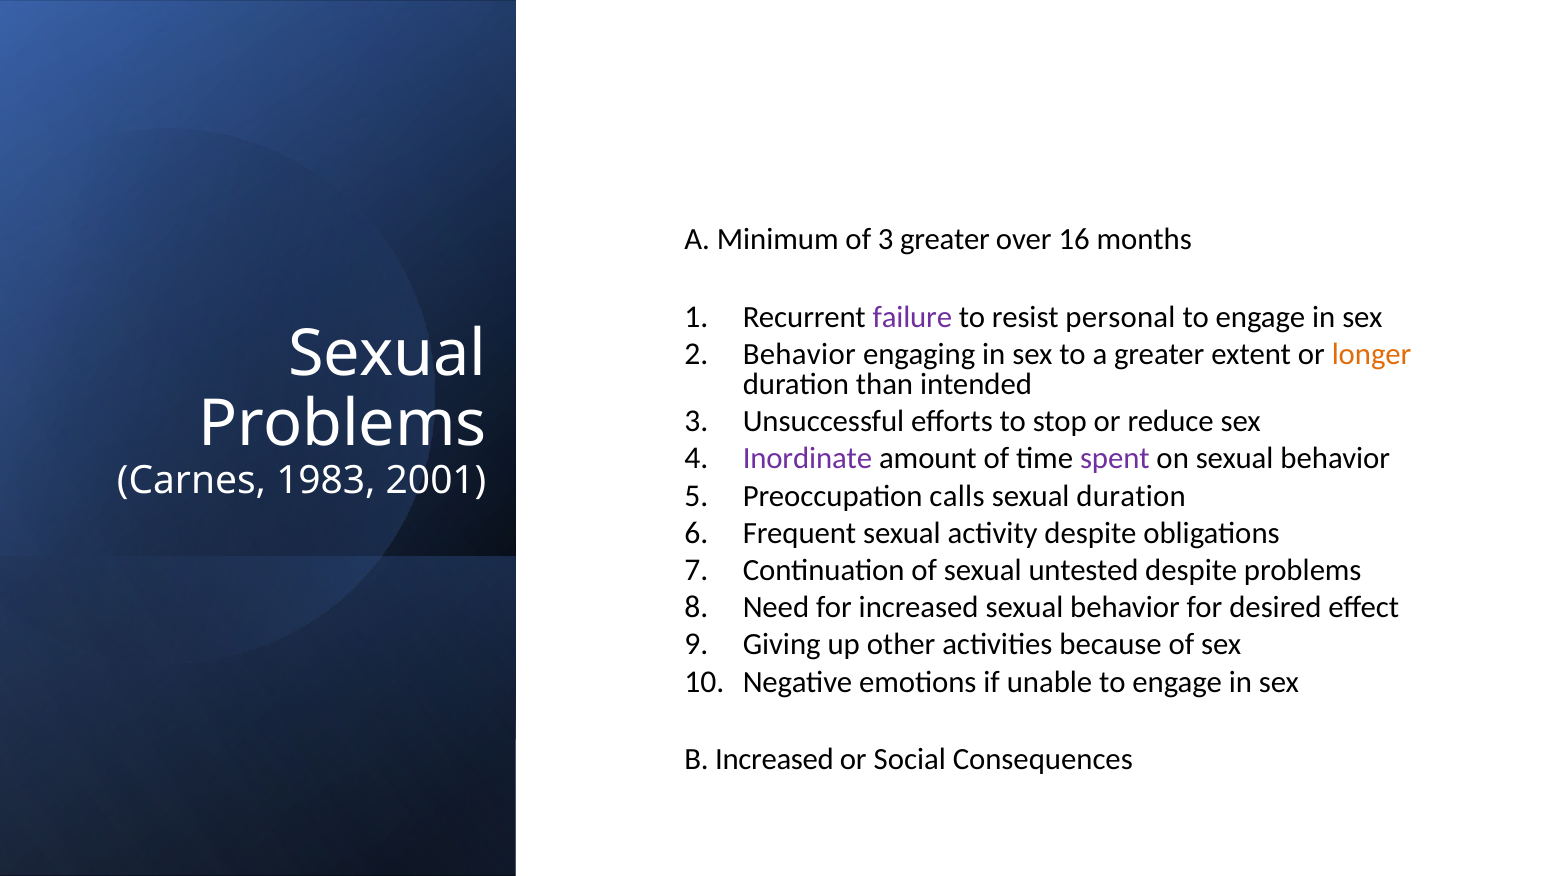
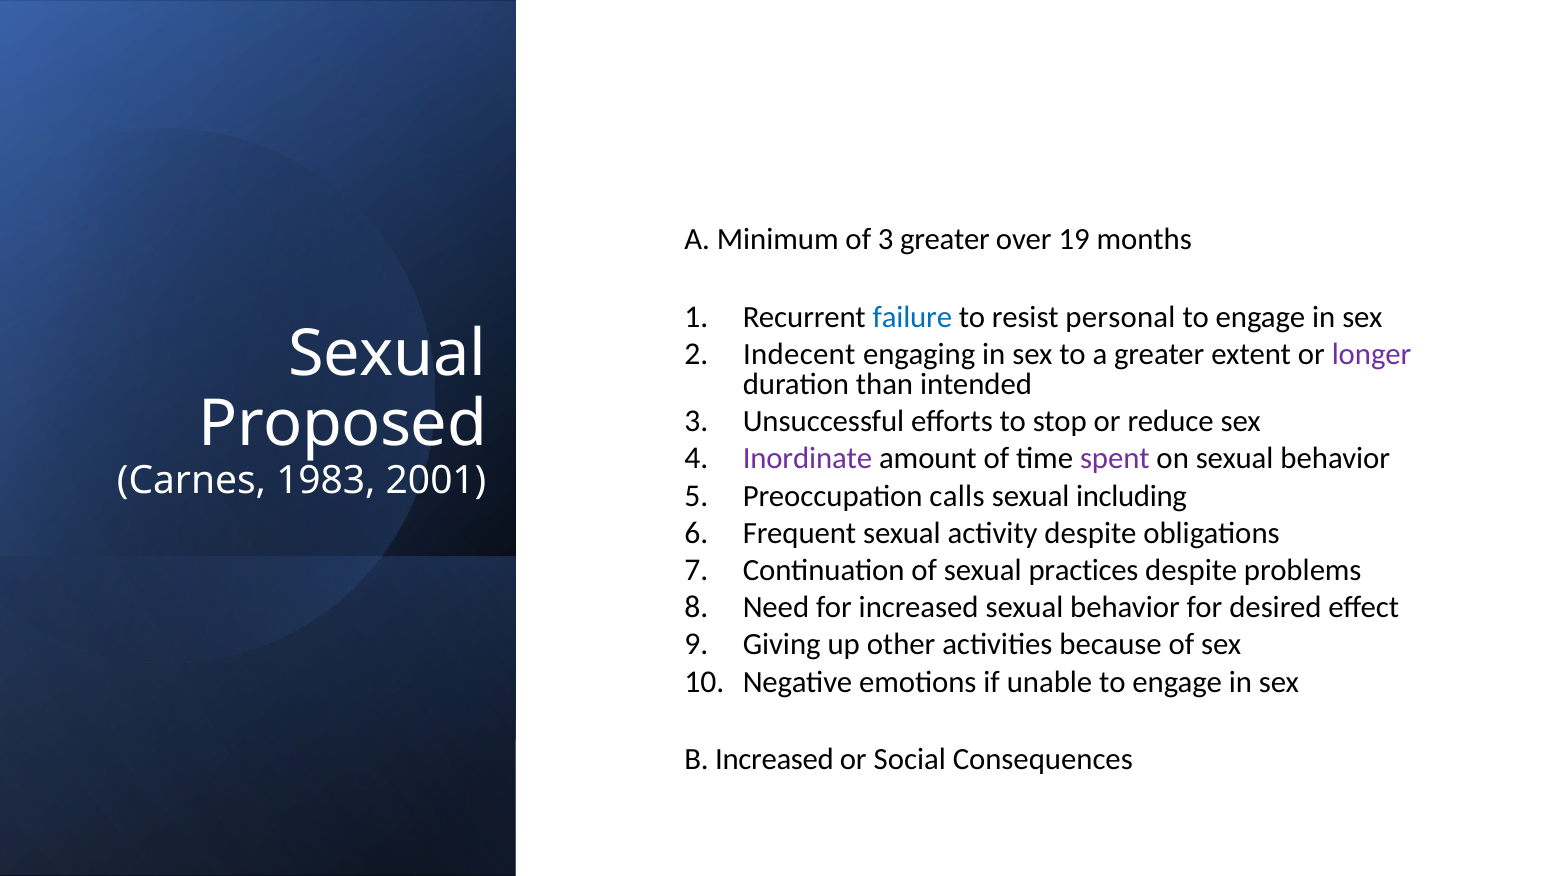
16: 16 -> 19 (1074, 240)
failure colour: purple -> blue (912, 317)
Behavior: Behavior -> Indecent (799, 354)
longer colour: orange -> purple (1372, 354)
Problems: Problems -> Proposed (343, 424)
sexual duration: duration -> including (1131, 496)
untested: untested -> practices (1084, 570)
